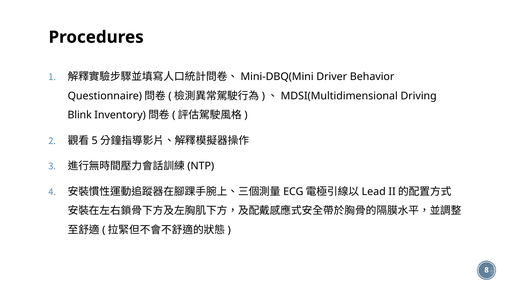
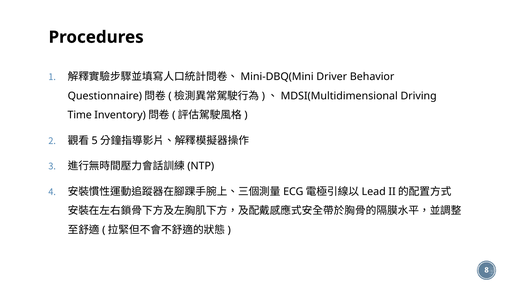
Blink: Blink -> Time (80, 115)
